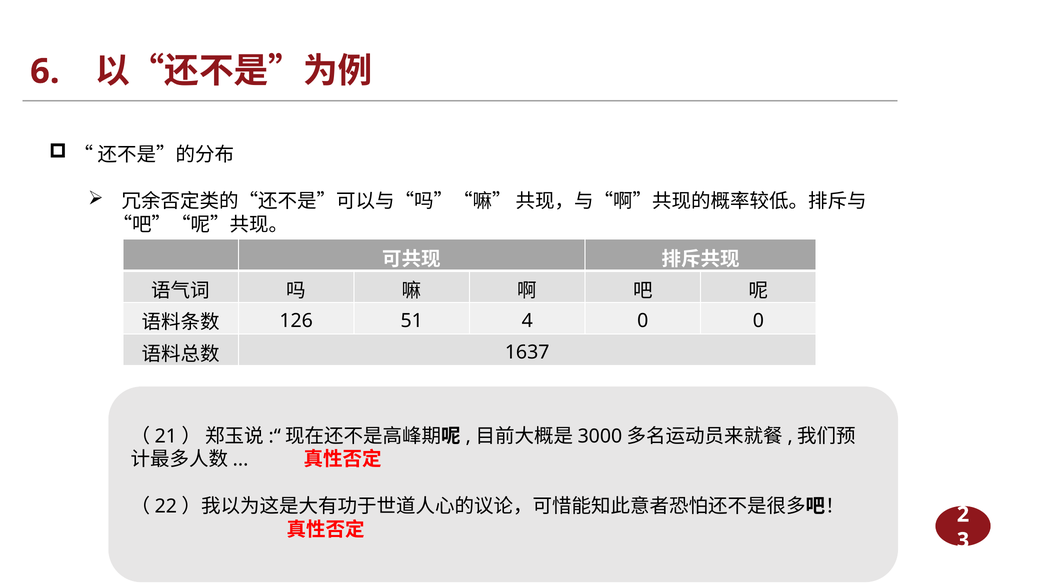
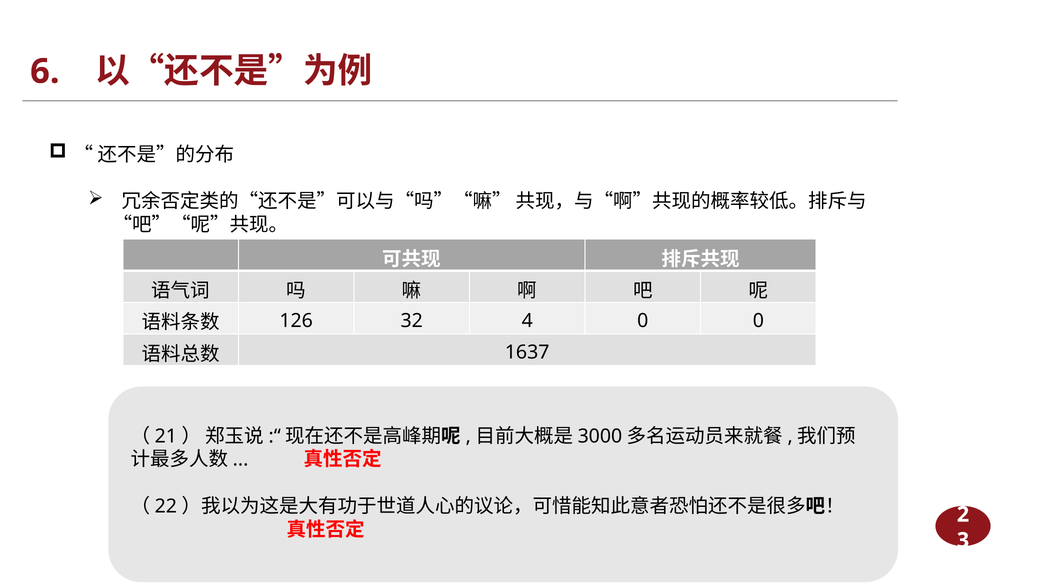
51: 51 -> 32 (412, 321)
